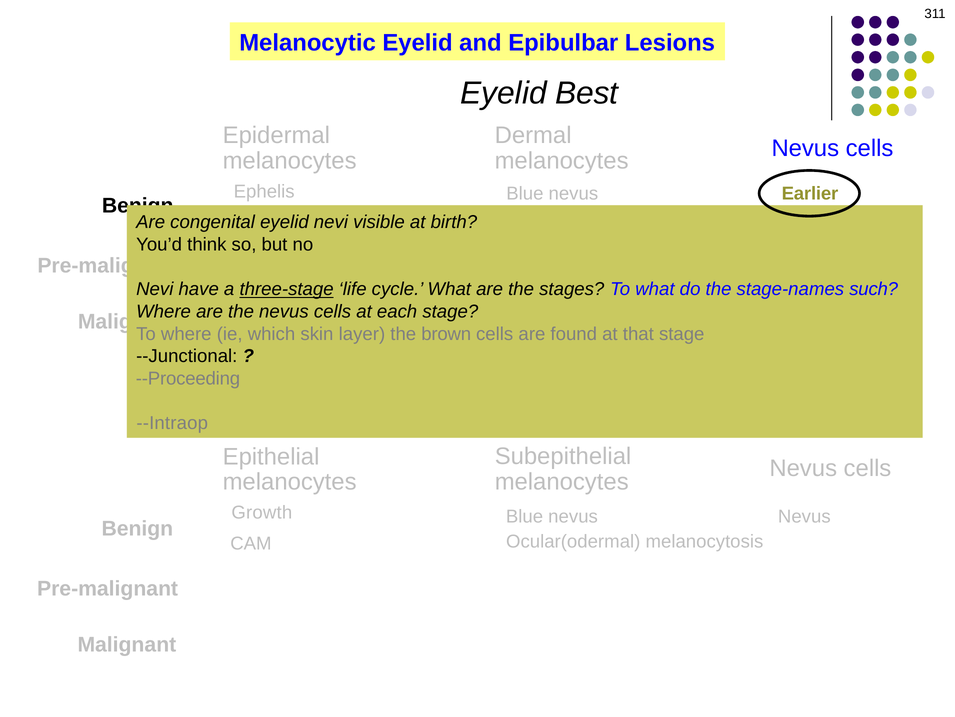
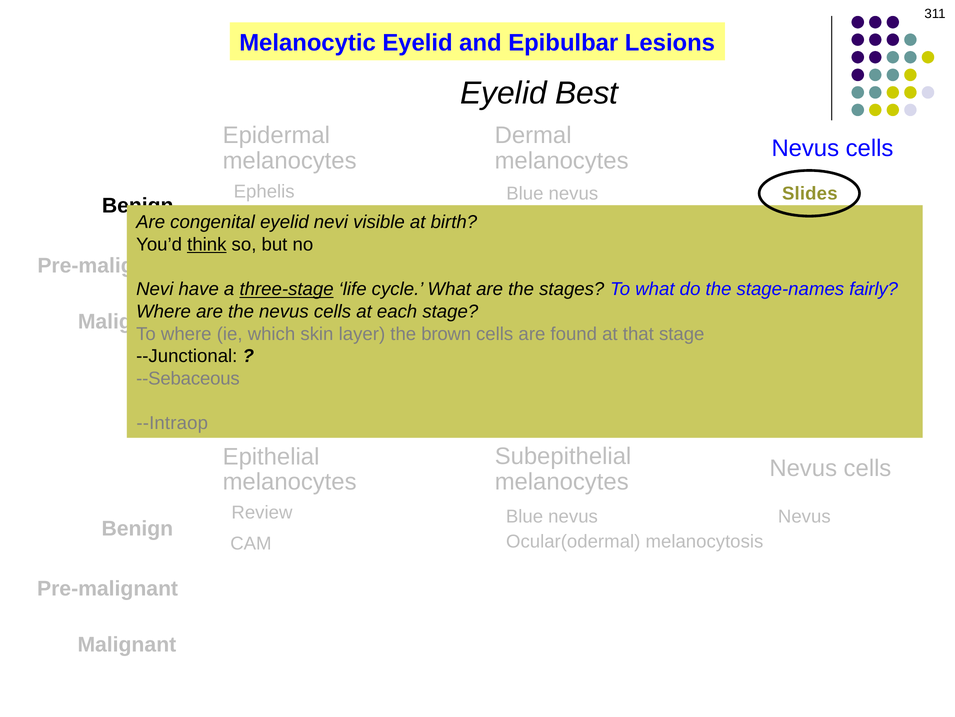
Earlier: Earlier -> Slides (810, 193)
think underline: none -> present (207, 244)
such: such -> fairly (874, 289)
--Proceeding: --Proceeding -> --Sebaceous (188, 378)
Growth: Growth -> Review (262, 512)
